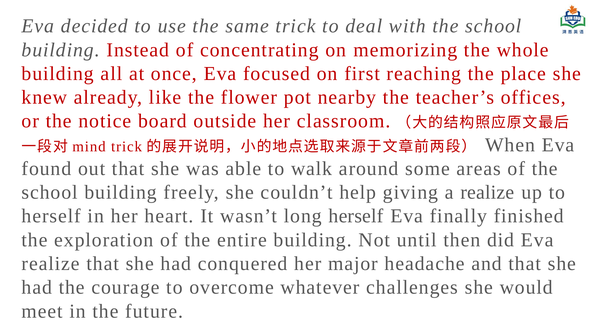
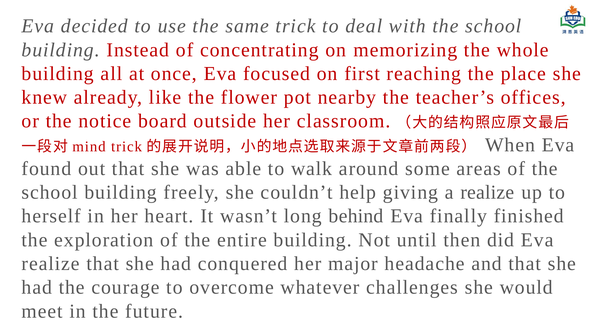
long herself: herself -> behind (356, 216)
